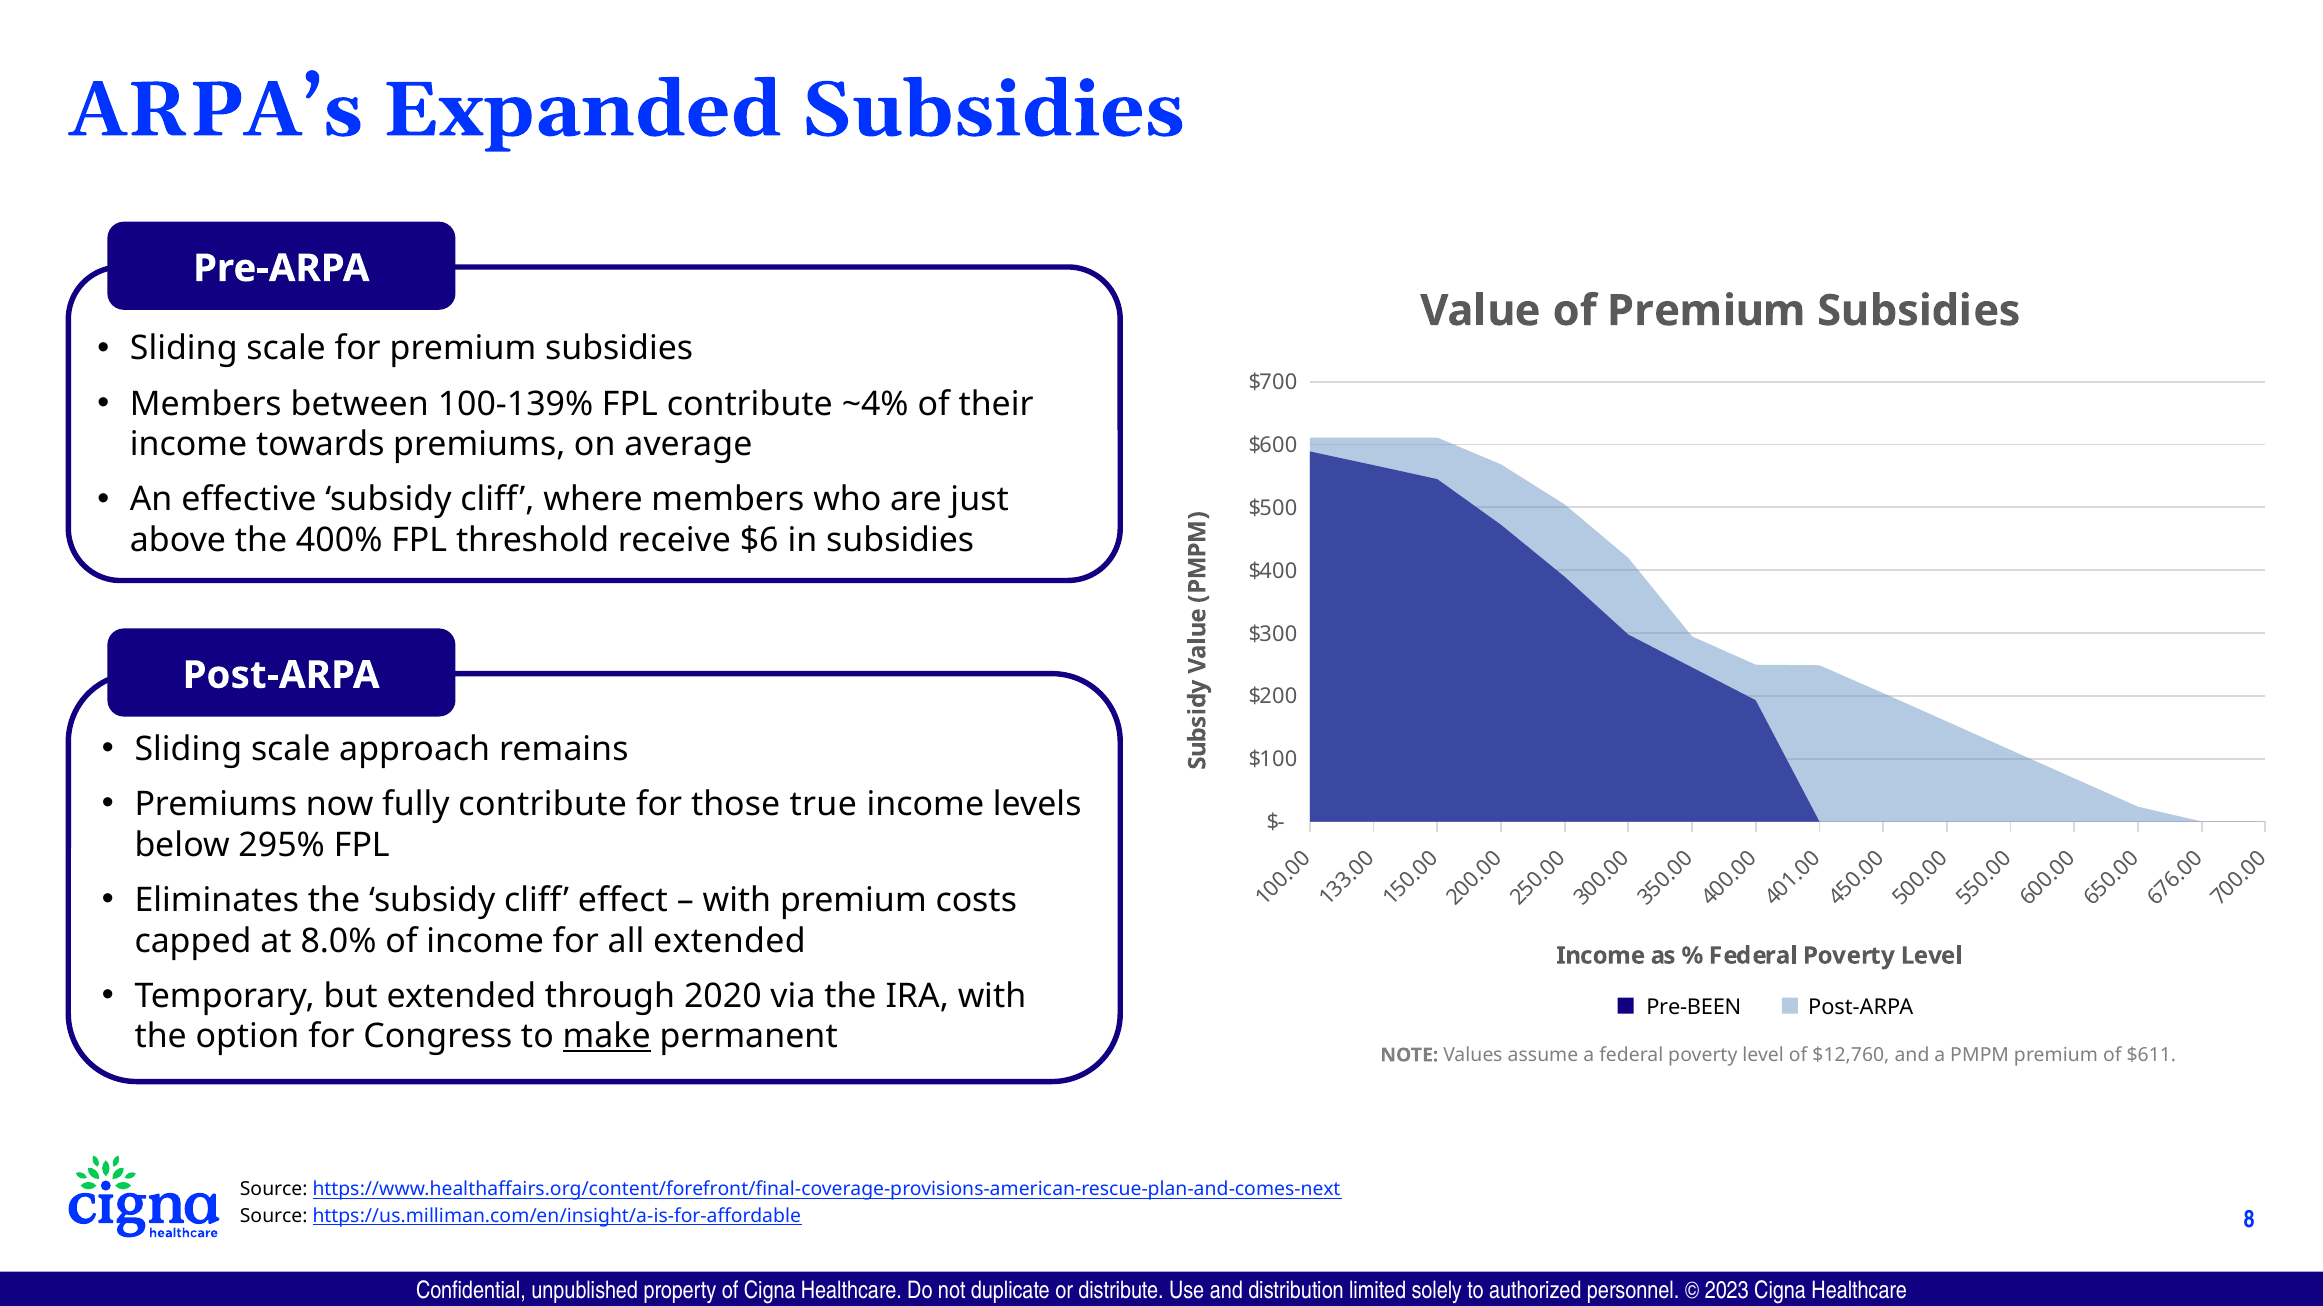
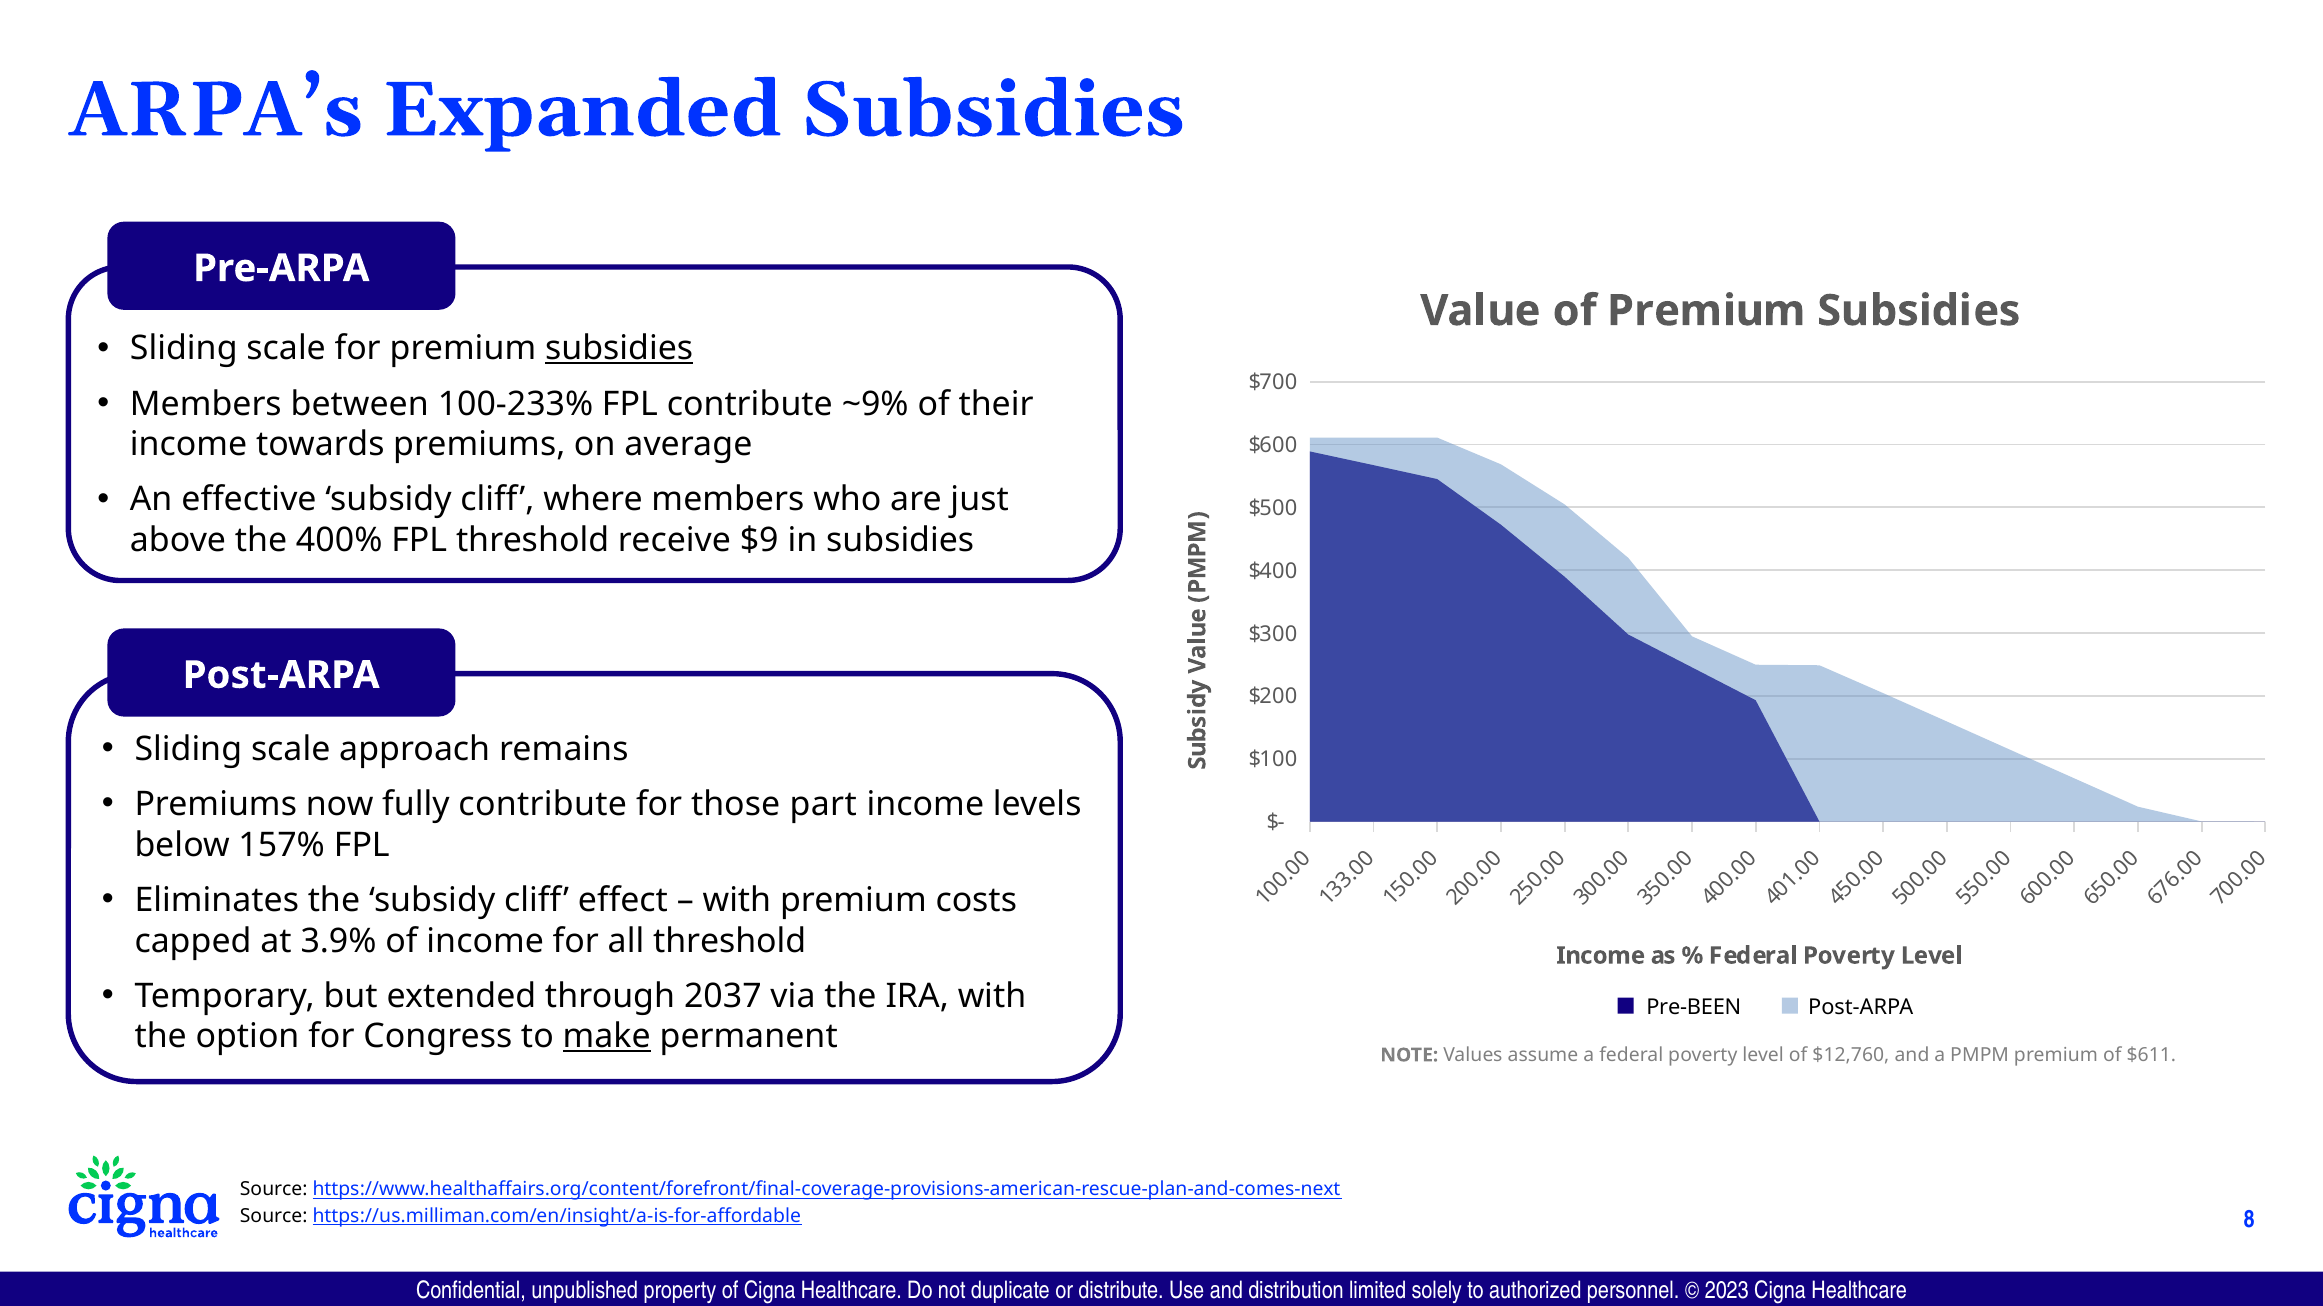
subsidies underline: none -> present (619, 349)
100-139%: 100-139% -> 100-233% (515, 404)
~4%: ~4% -> ~9% (875, 404)
$6: $6 -> $9 (759, 541)
true: true -> part (823, 805)
295%: 295% -> 157% (282, 846)
8.0%: 8.0% -> 3.9% (339, 941)
all extended: extended -> threshold (730, 941)
2020: 2020 -> 2037 (723, 997)
